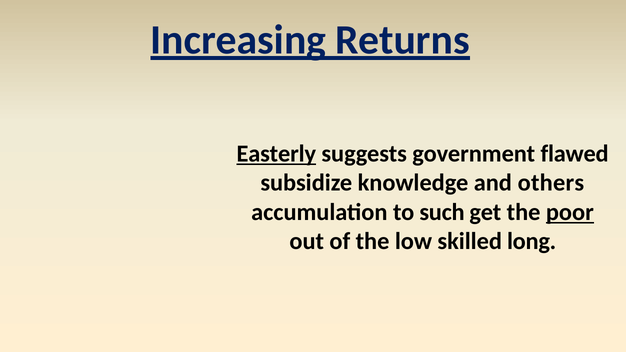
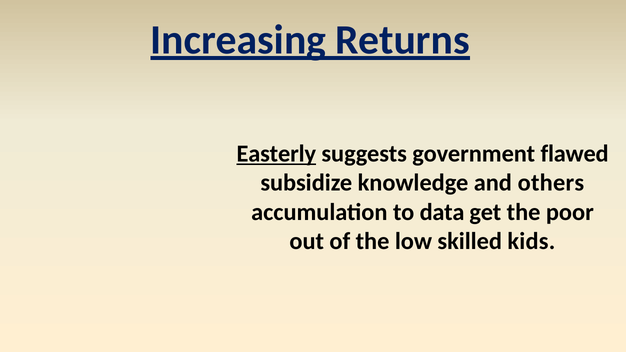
such: such -> data (442, 212)
poor underline: present -> none (570, 212)
long: long -> kids (531, 241)
